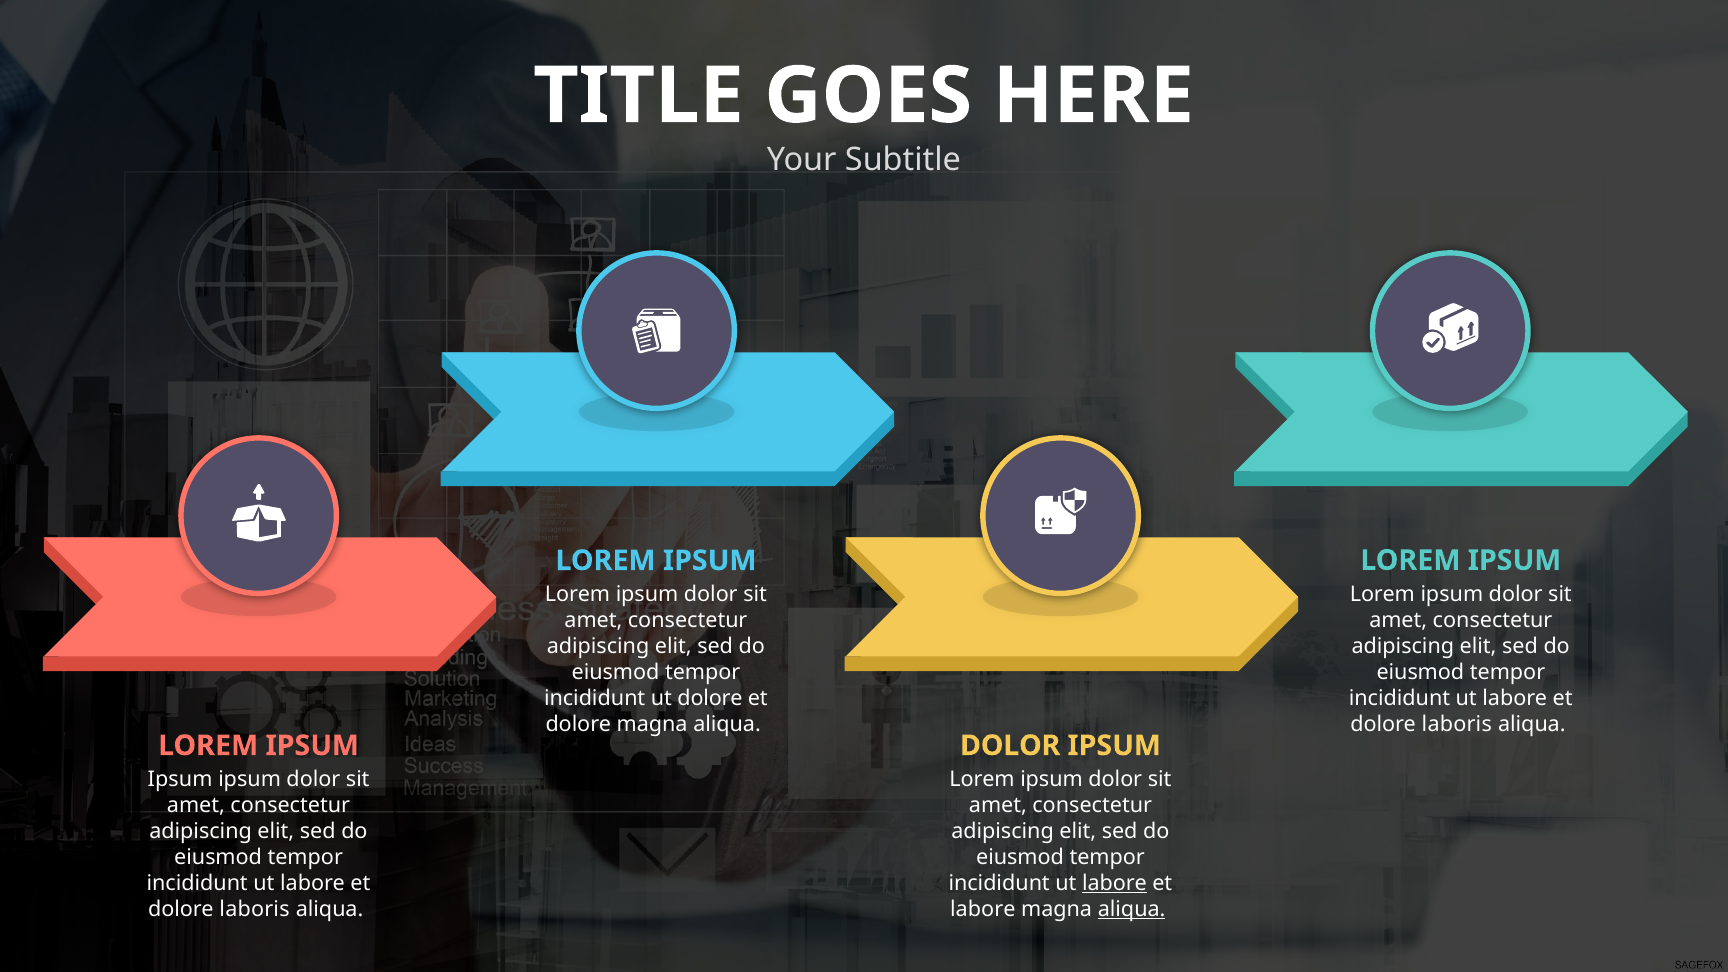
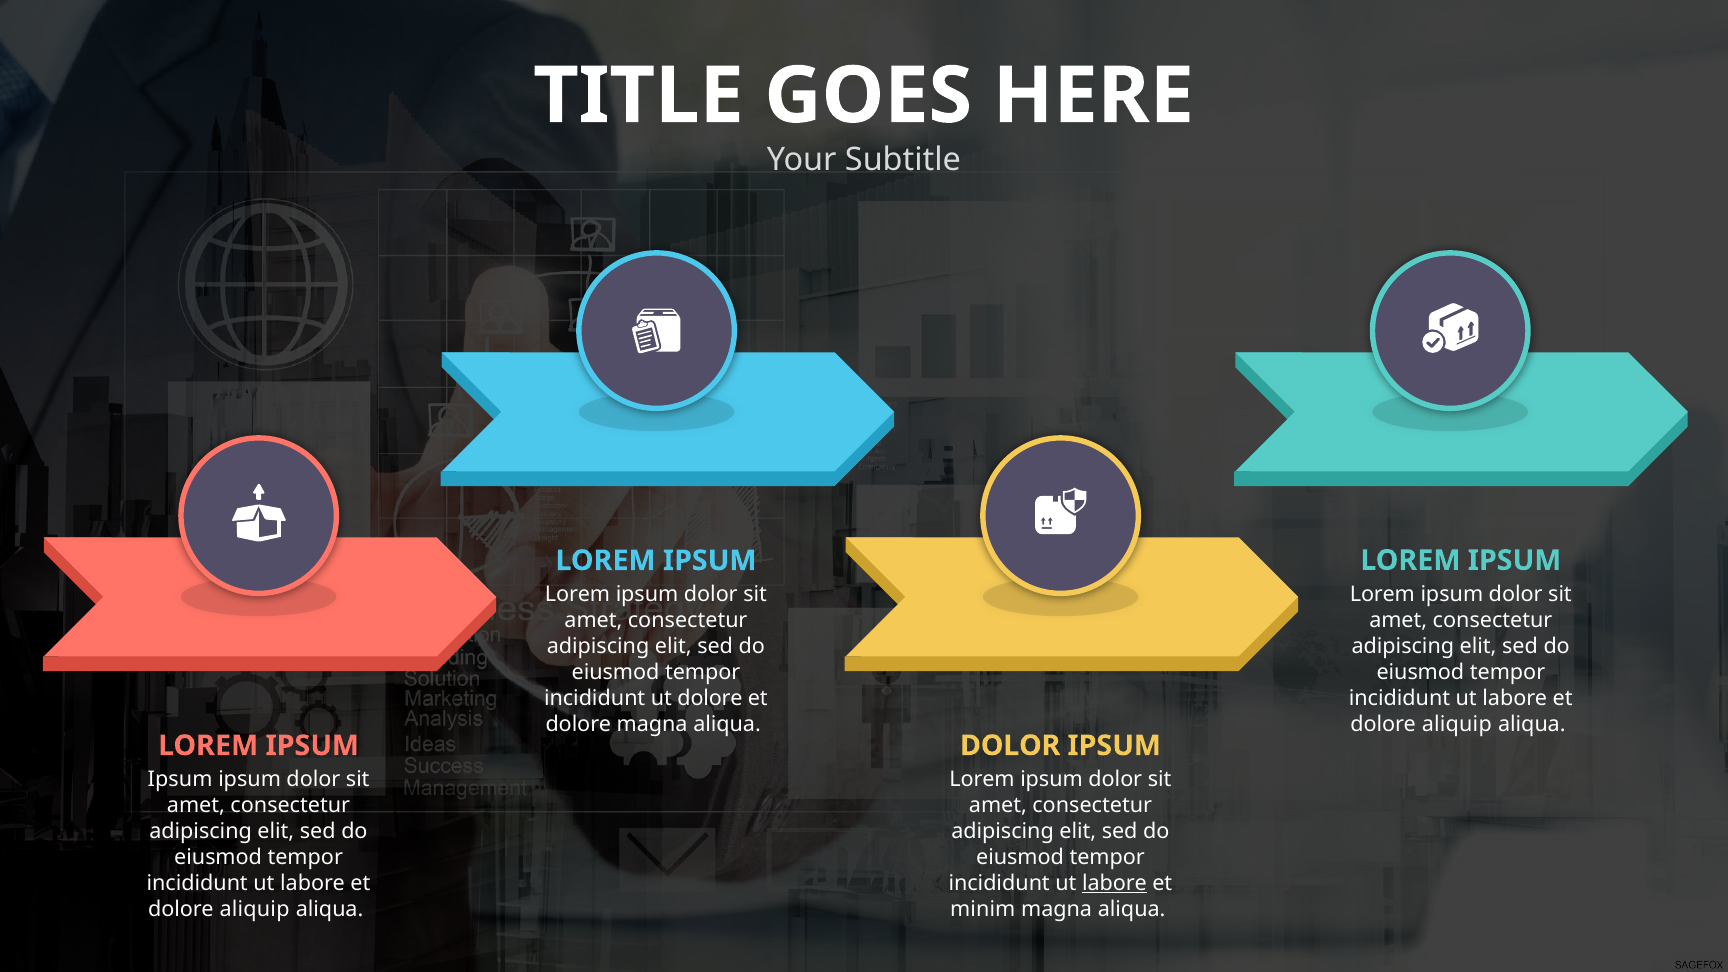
laboris: laboris -> aliquip (1457, 724)
laboris: laboris -> aliquip (255, 909)
labore: labore -> minim (983, 909)
aliqua underline: present -> none (1132, 909)
